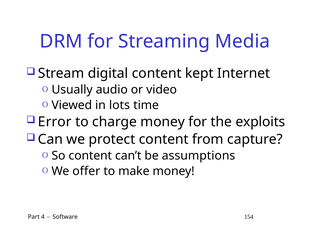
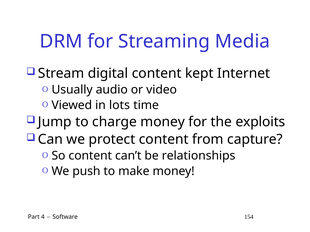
Error: Error -> Jump (55, 122)
assumptions: assumptions -> relationships (199, 156)
offer: offer -> push (86, 172)
